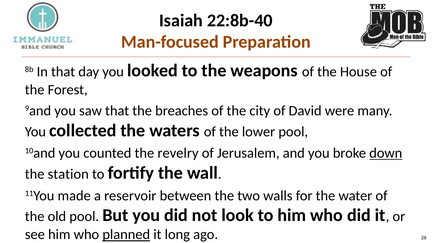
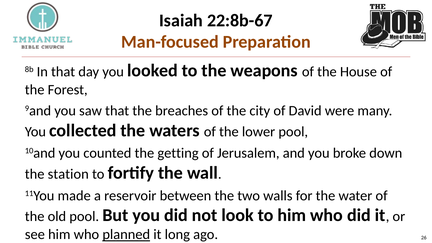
22:8b-40: 22:8b-40 -> 22:8b-67 (240, 20)
revelry: revelry -> getting (178, 153)
down underline: present -> none (386, 153)
